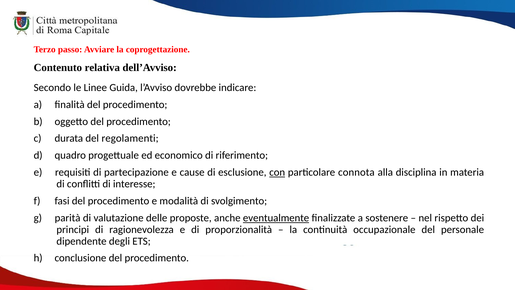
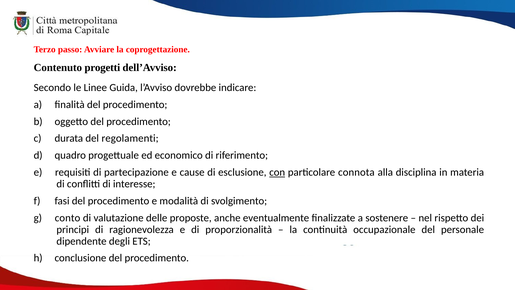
relativa: relativa -> progetti (102, 67)
parità: parità -> conto (68, 218)
eventualmente underline: present -> none (276, 218)
